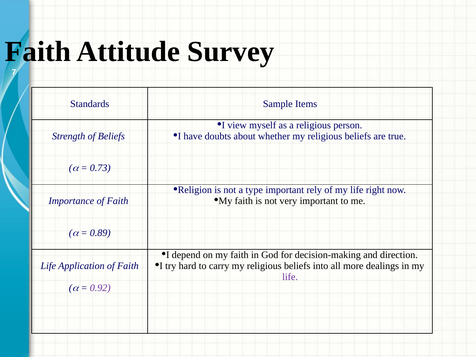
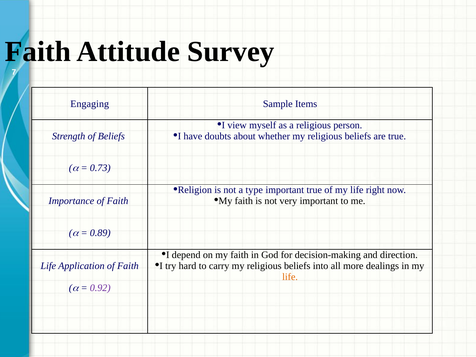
Standards: Standards -> Engaging (90, 104)
important rely: rely -> true (314, 190)
life colour: purple -> orange (290, 277)
